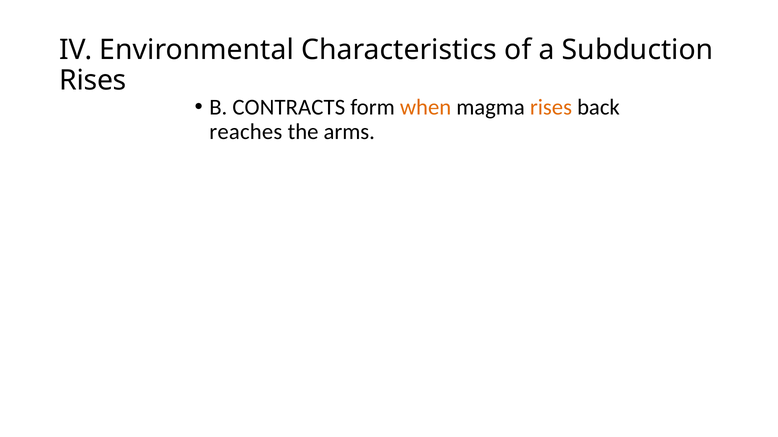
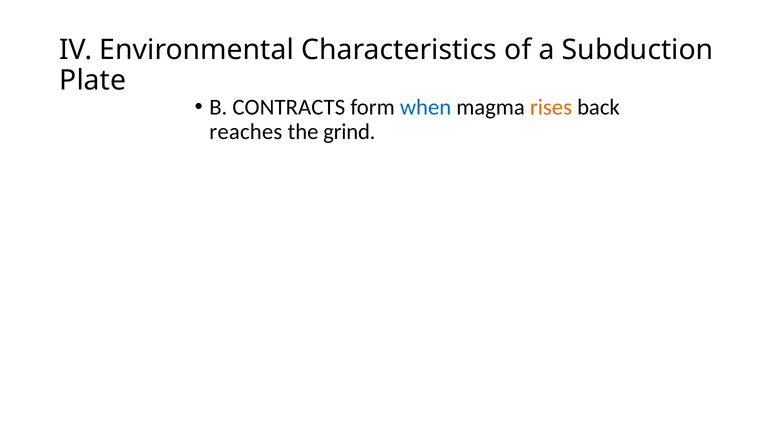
Rises: Rises -> Plate (93, 81)
when colour: orange -> blue (426, 107)
arms: arms -> grind (349, 132)
